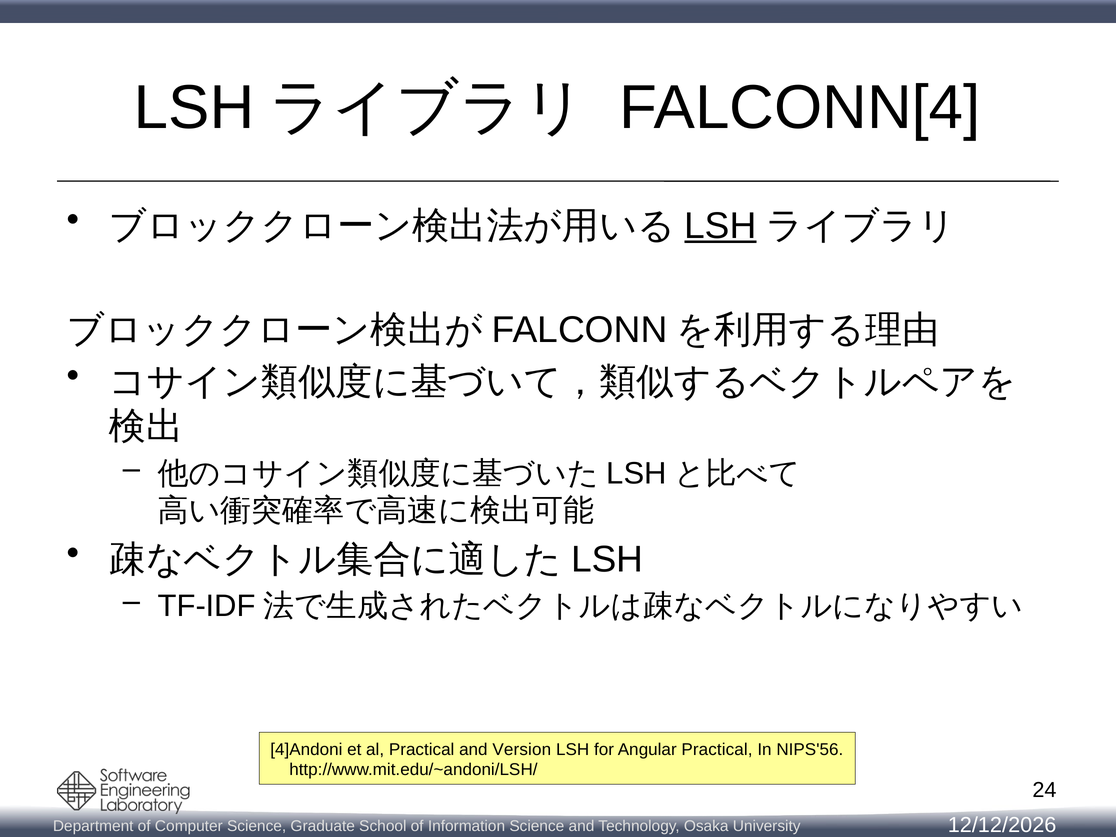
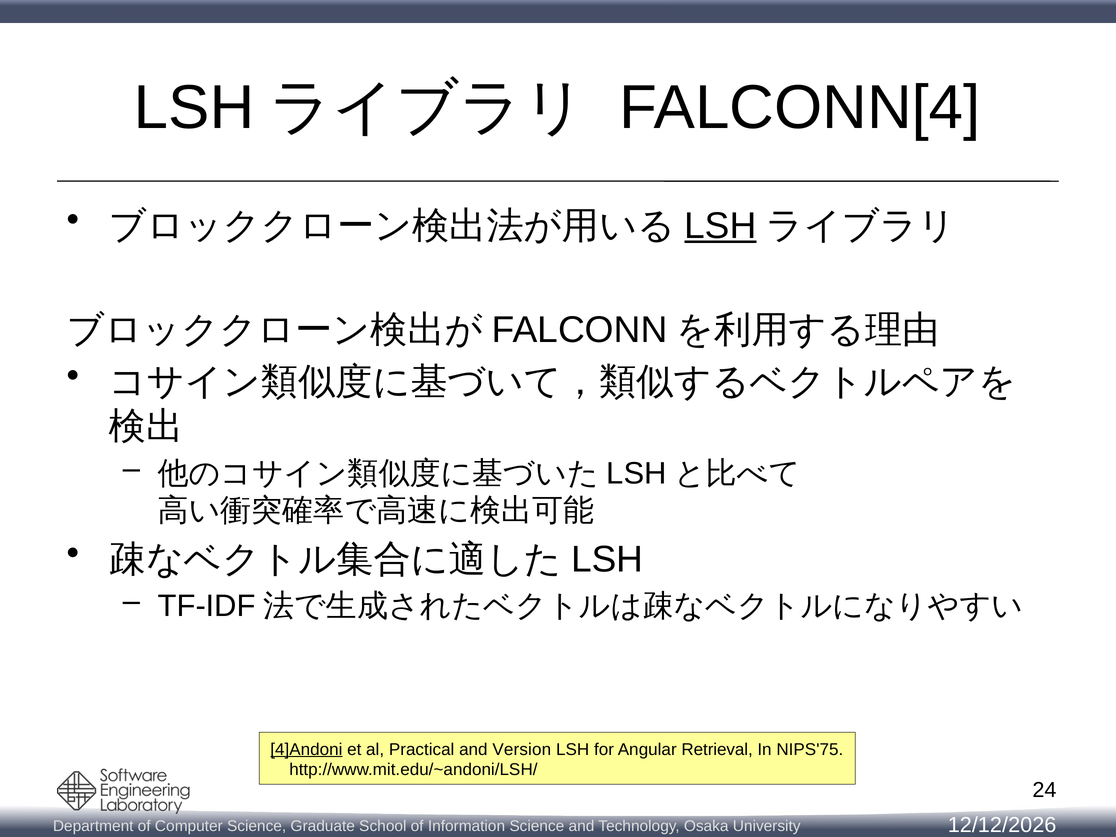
4]Andoni underline: none -> present (306, 749)
Angular Practical: Practical -> Retrieval (717, 749)
NIPS'56: NIPS'56 -> NIPS'75 (810, 749)
